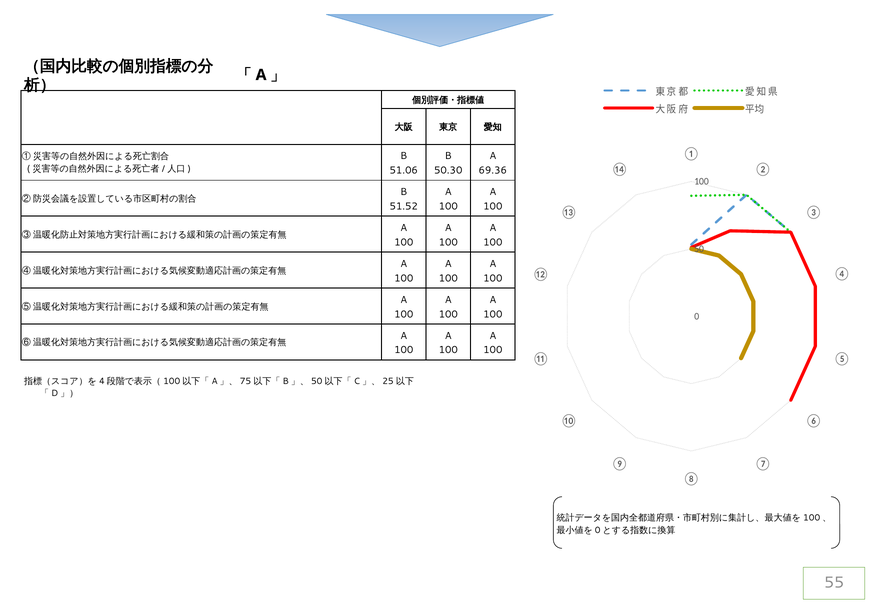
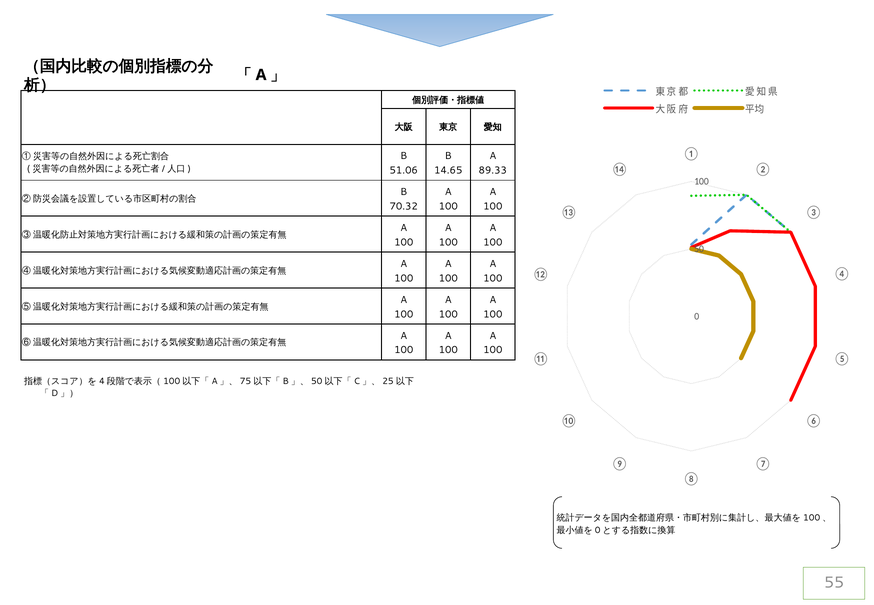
50.30: 50.30 -> 14.65 (448, 170)
69.36: 69.36 -> 89.33 (493, 170)
51.52: 51.52 -> 70.32 (404, 206)
